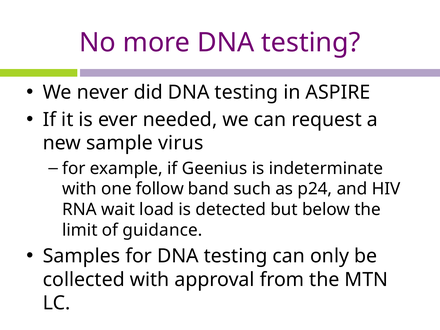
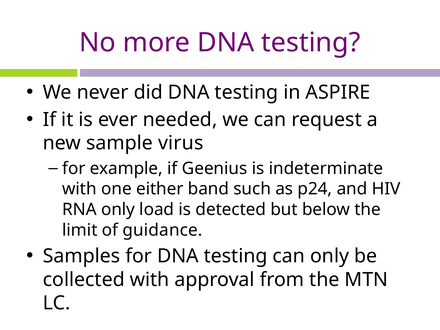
follow: follow -> either (160, 189)
RNA wait: wait -> only (118, 210)
